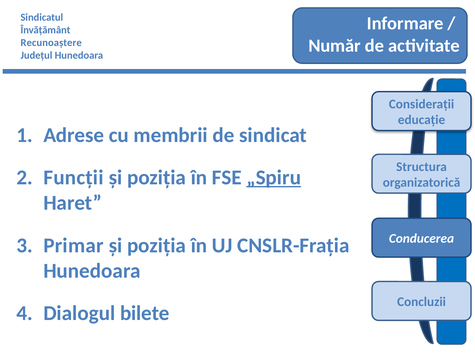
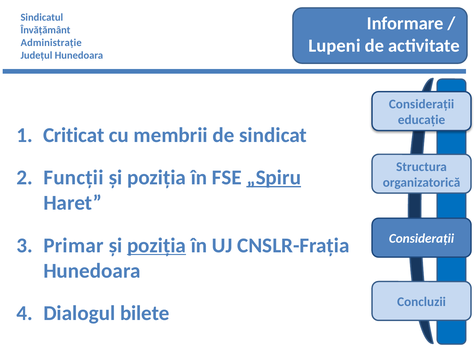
Număr: Număr -> Lupeni (335, 46)
Recunoaștere: Recunoaștere -> Administrație (51, 43)
Adrese: Adrese -> Criticat (74, 135)
Conducerea: Conducerea -> Considerații (422, 239)
poziția underline: none -> present (157, 246)
